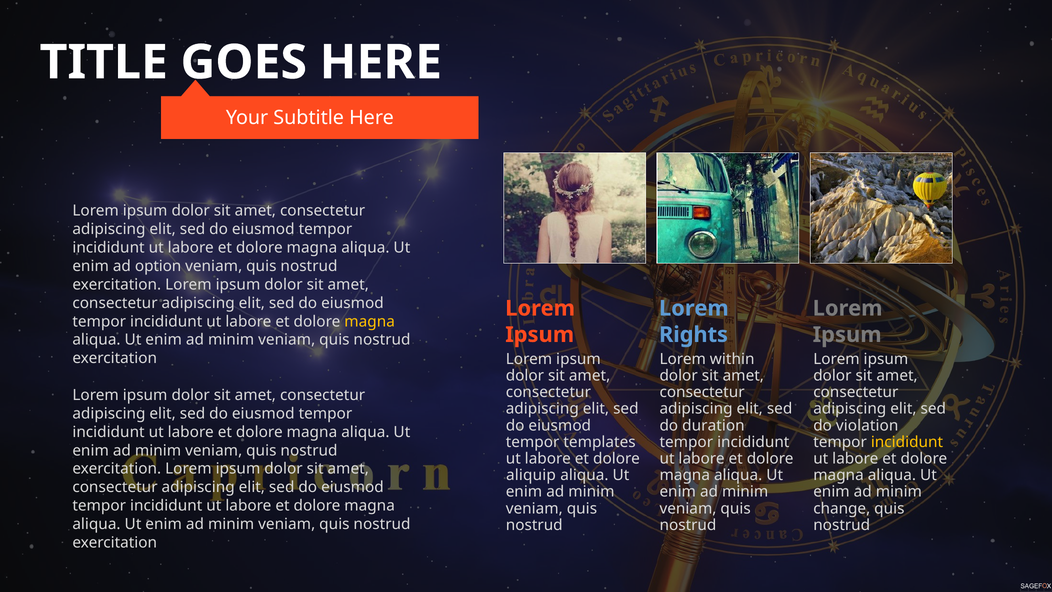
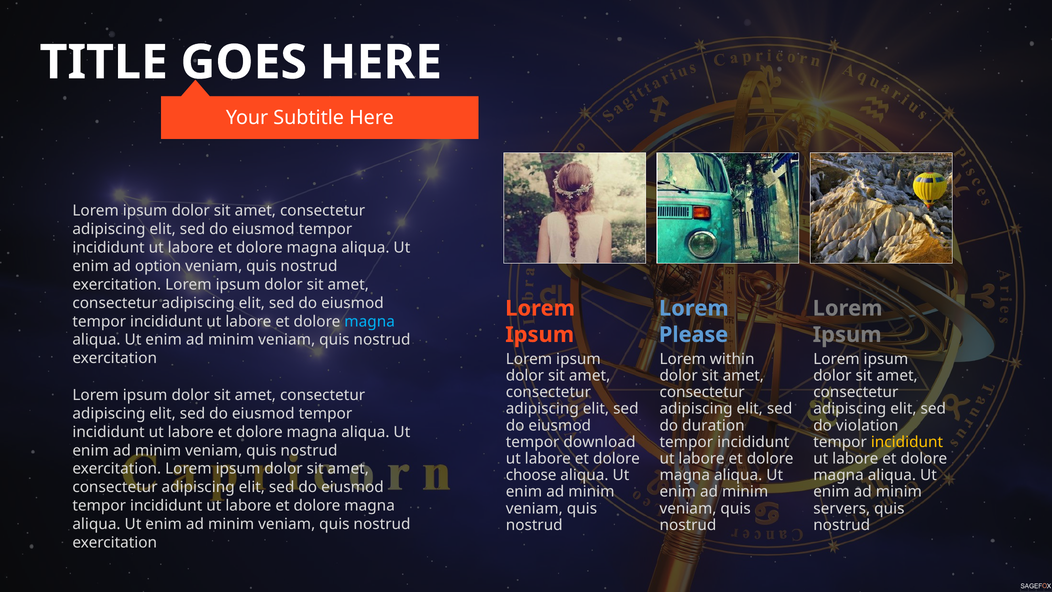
magna colour: yellow -> light blue (370, 321)
Rights: Rights -> Please (694, 335)
templates: templates -> download (600, 442)
aliquip: aliquip -> choose (531, 475)
change: change -> servers (842, 508)
